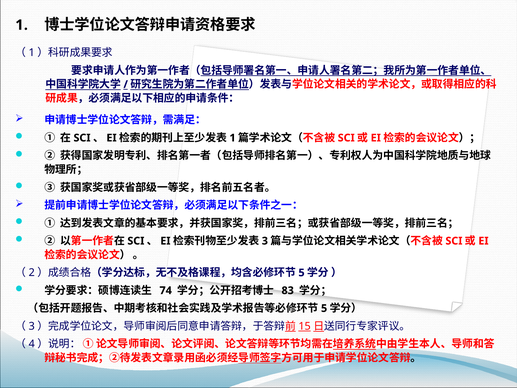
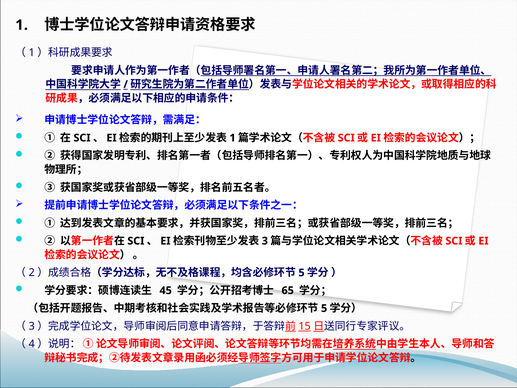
74: 74 -> 45 (166, 290)
83: 83 -> 65 (288, 290)
